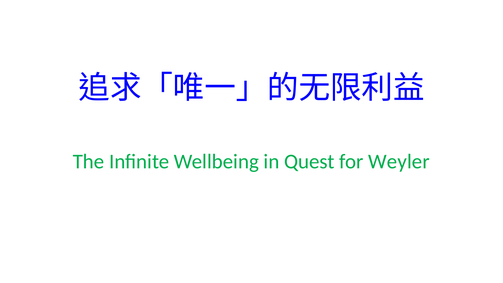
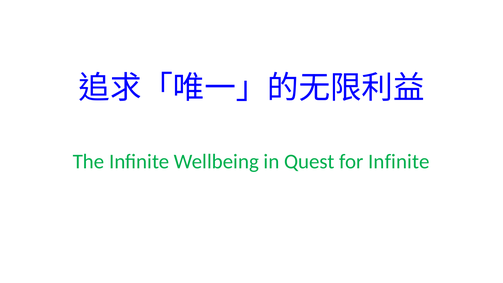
for Weyler: Weyler -> Infinite (399, 162)
